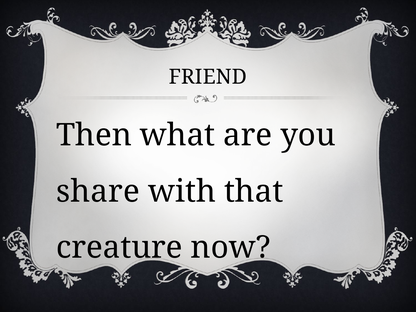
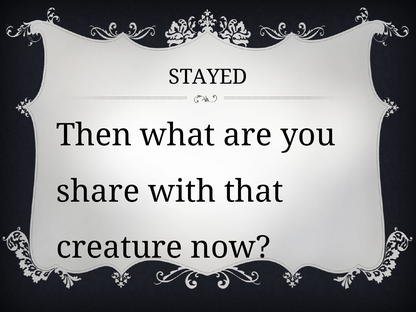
FRIEND: FRIEND -> STAYED (208, 77)
